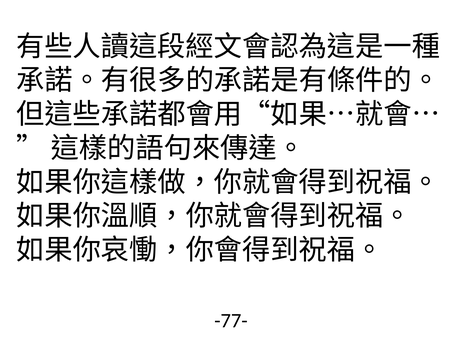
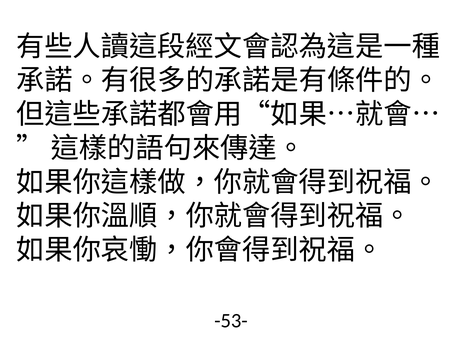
-77-: -77- -> -53- (231, 320)
